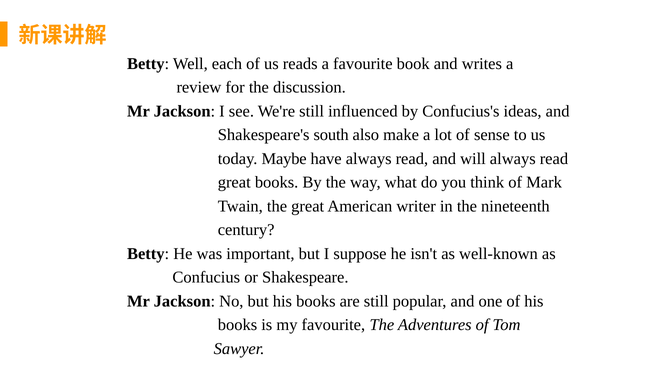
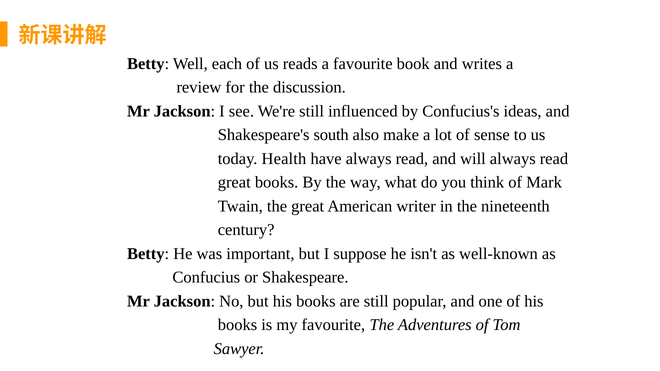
Maybe: Maybe -> Health (284, 159)
